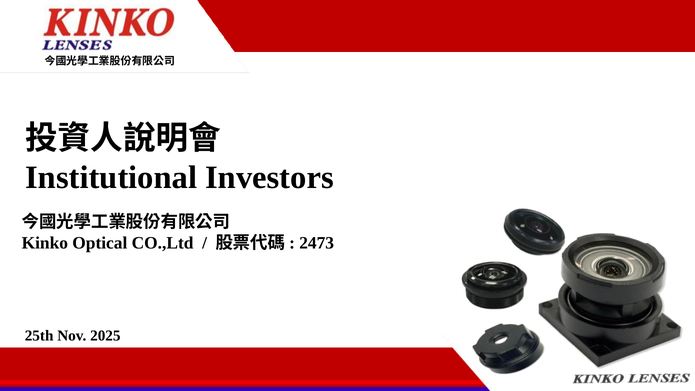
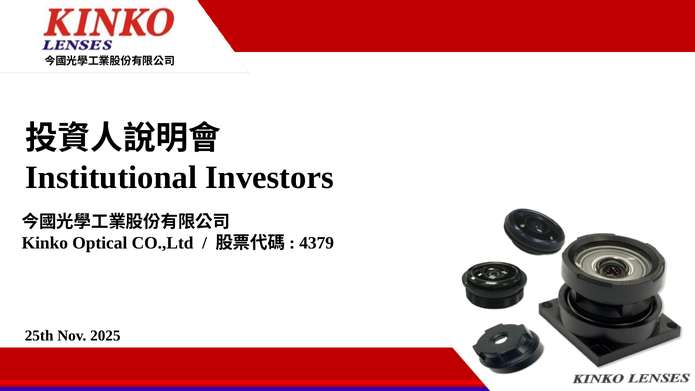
2473: 2473 -> 4379 (317, 243)
